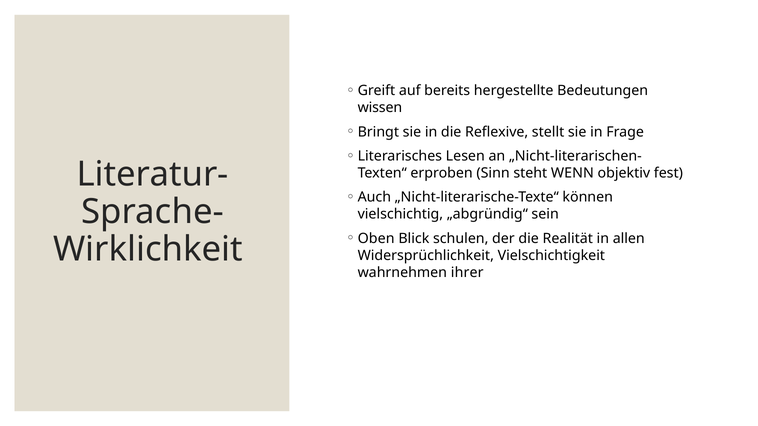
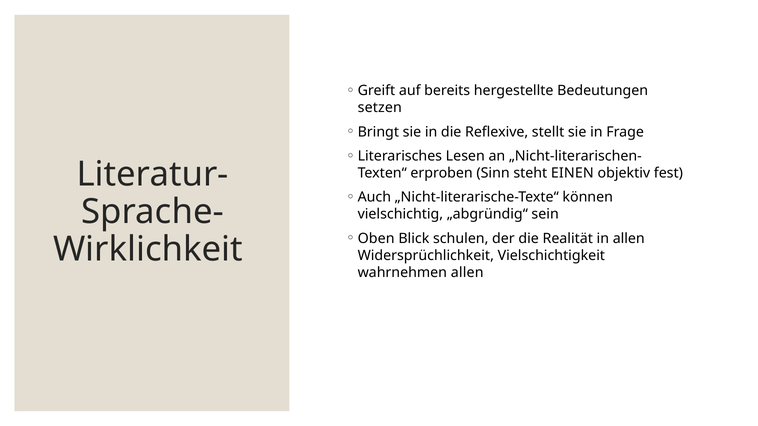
wissen: wissen -> setzen (380, 108)
WENN: WENN -> EINEN (572, 173)
wahrnehmen ihrer: ihrer -> allen (467, 273)
